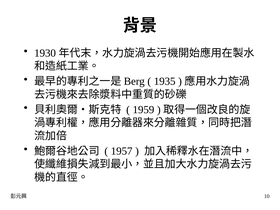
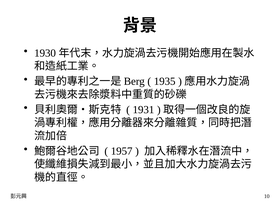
1959: 1959 -> 1931 (144, 110)
